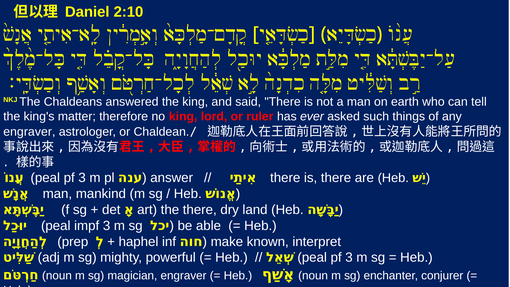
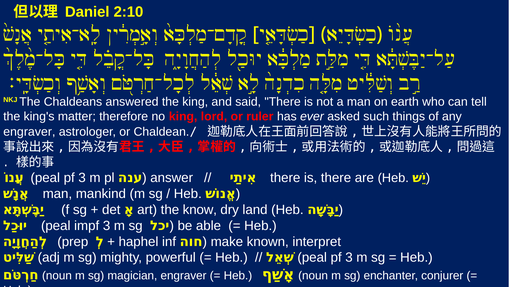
the there: there -> know (200, 210)
